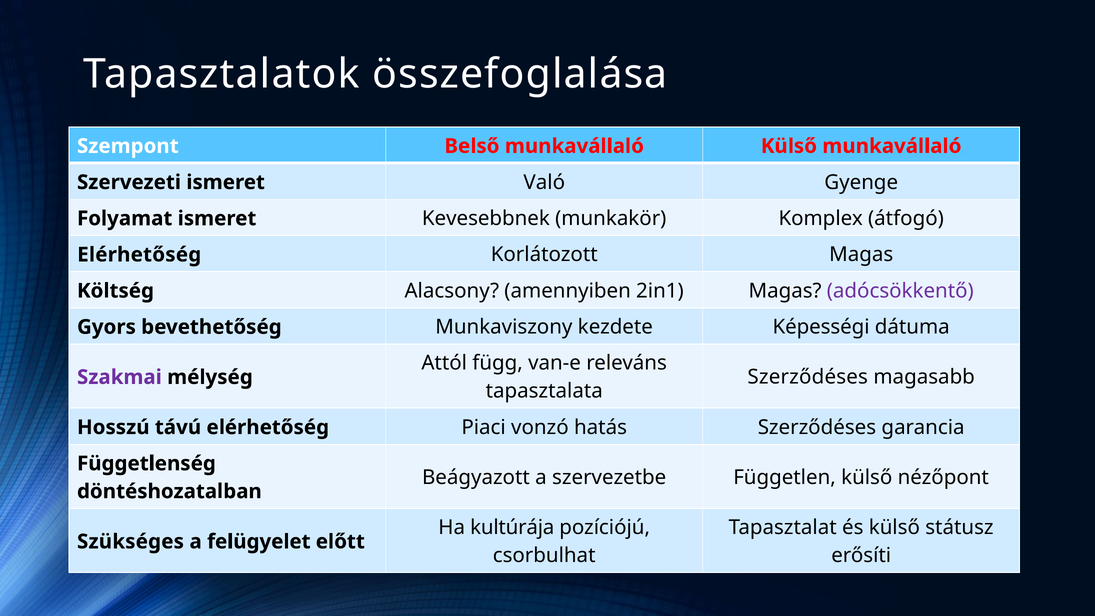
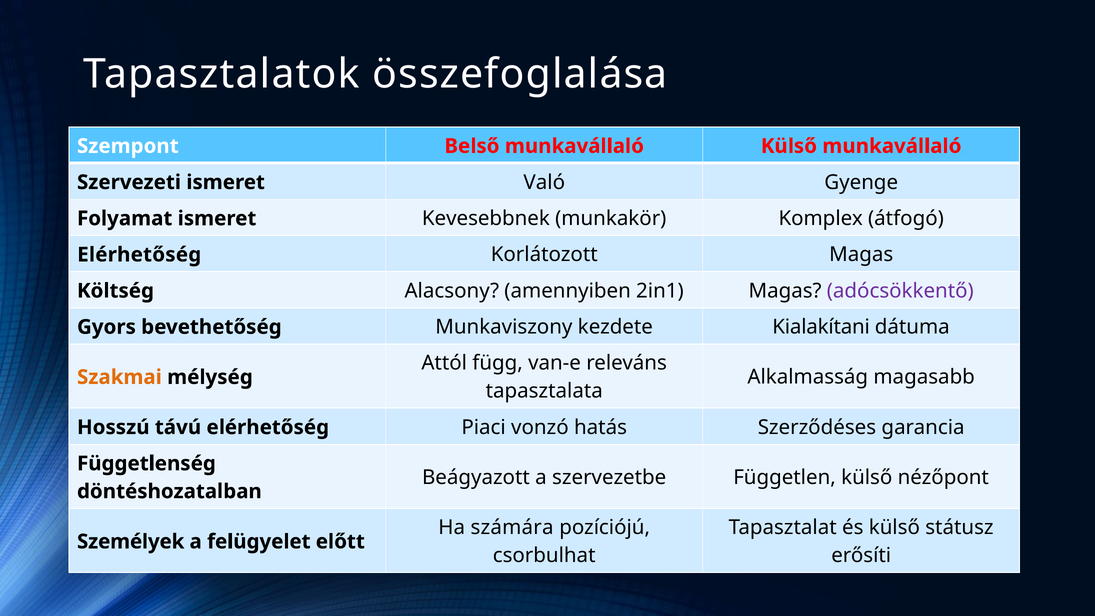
Képességi: Képességi -> Kialakítani (821, 327)
Szerződéses: Szerződéses -> Alkalmasság (808, 377)
Szakmai colour: purple -> orange (119, 377)
kultúrája: kultúrája -> számára (512, 528)
Szükséges: Szükséges -> Személyek (131, 542)
